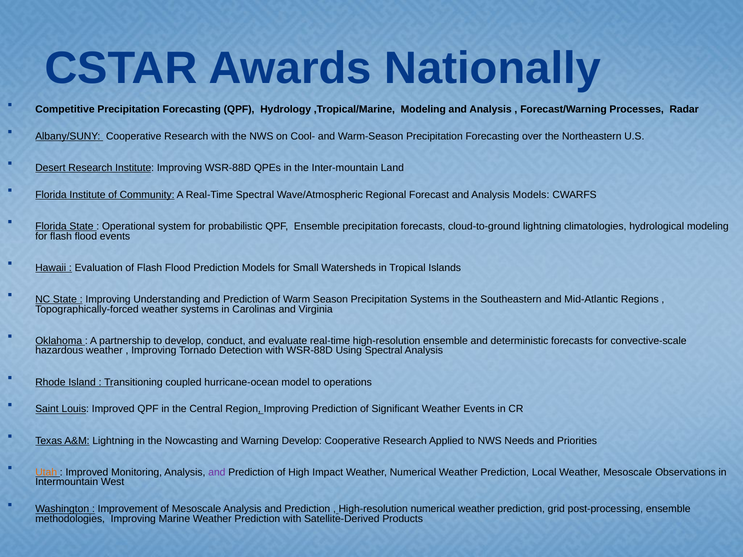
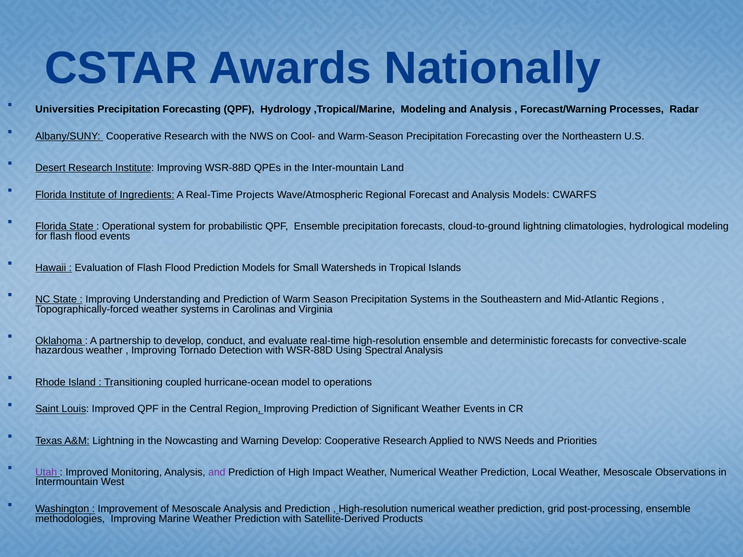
Competitive: Competitive -> Universities (65, 109)
Community: Community -> Ingredients (147, 195)
Real-Time Spectral: Spectral -> Projects (255, 195)
Utah colour: orange -> purple (46, 472)
